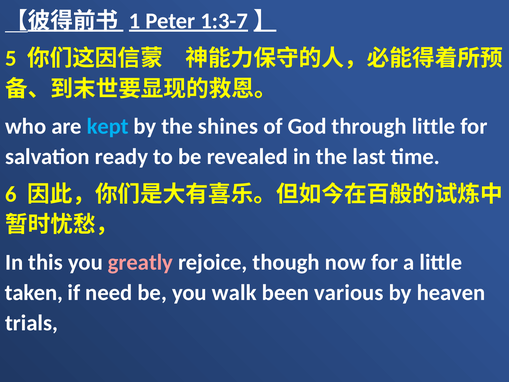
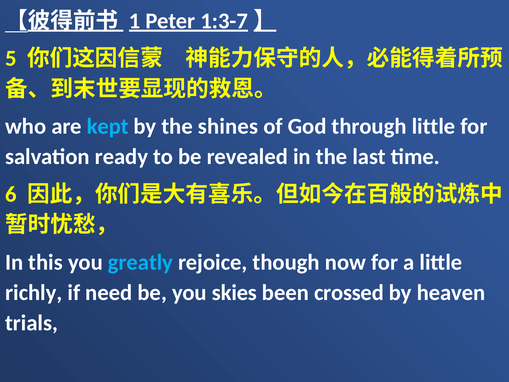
greatly colour: pink -> light blue (140, 262)
taken: taken -> richly (34, 292)
walk: walk -> skies (234, 292)
various: various -> crossed (349, 292)
